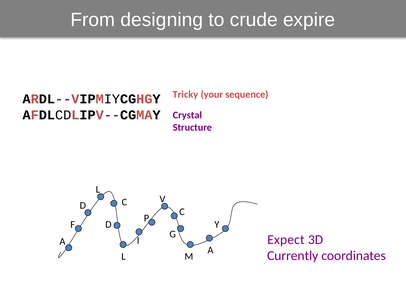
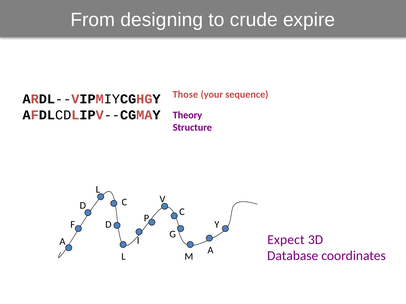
Tricky: Tricky -> Those (185, 95)
Crystal: Crystal -> Theory (187, 115)
Currently: Currently -> Database (293, 256)
